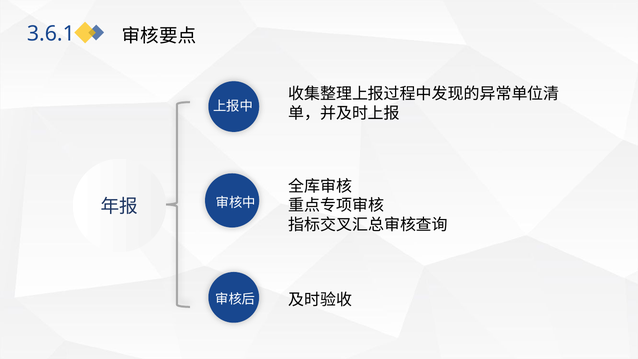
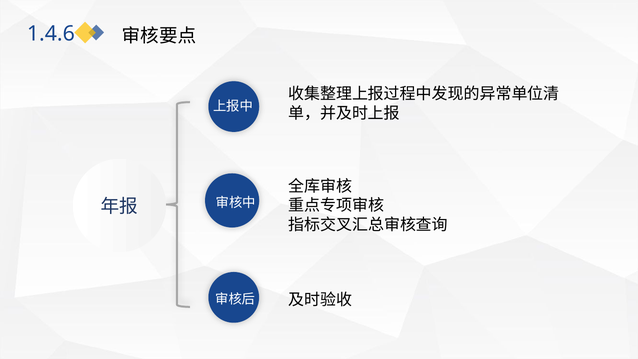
3.6.1: 3.6.1 -> 1.4.6 (51, 34)
